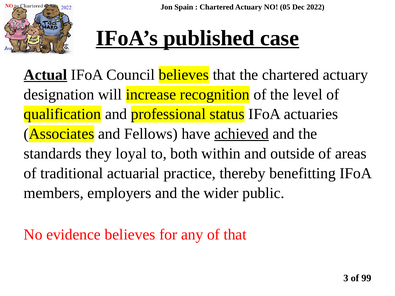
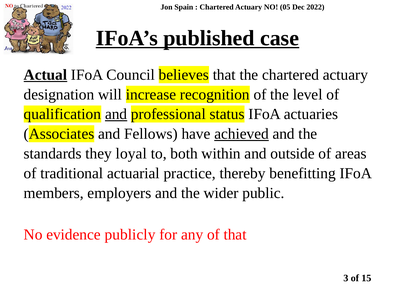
and underline: none -> present (116, 114)
evidence believes: believes -> publicly (130, 235)
99: 99 -> 15 (366, 278)
